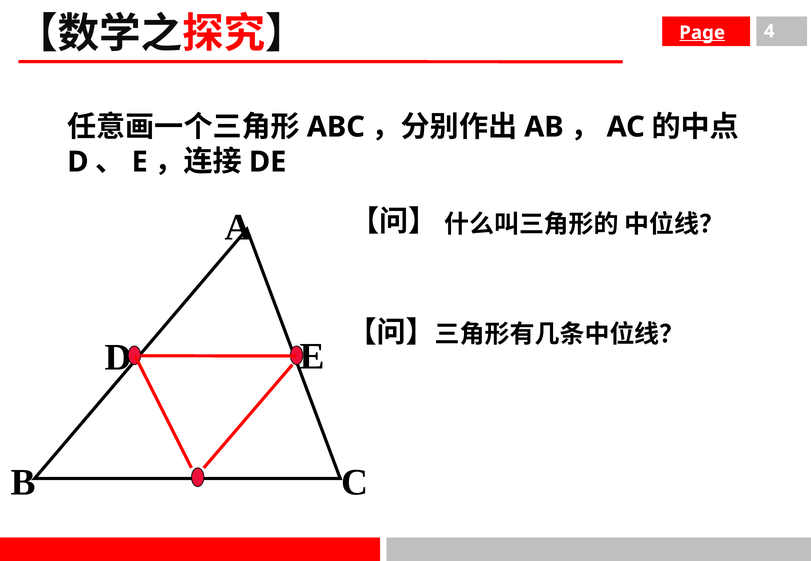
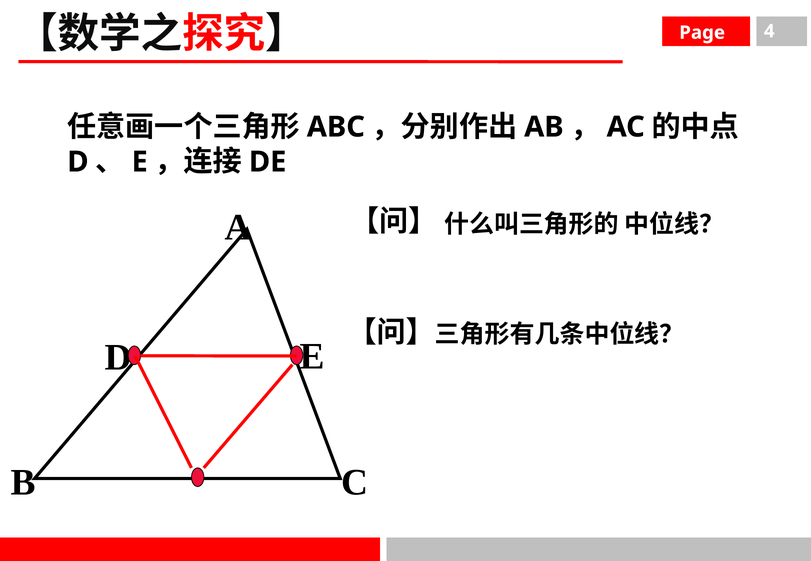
Page underline: present -> none (702, 33)
